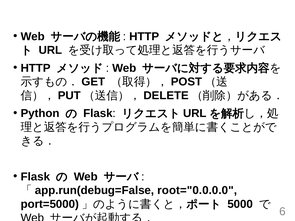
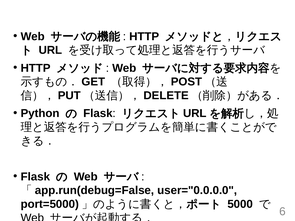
root="0.0.0.0: root="0.0.0.0 -> user="0.0.0.0 (197, 191)
